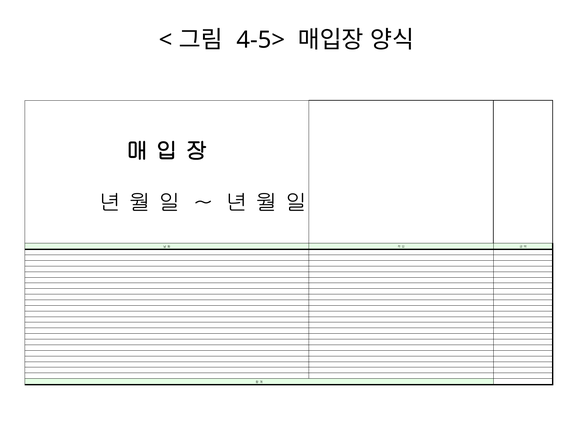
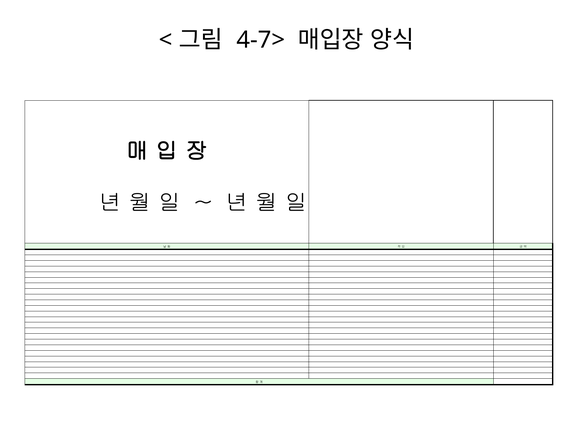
4-5>: 4-5> -> 4-7> (261, 40)
